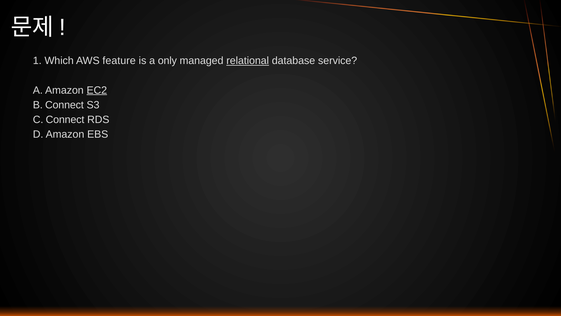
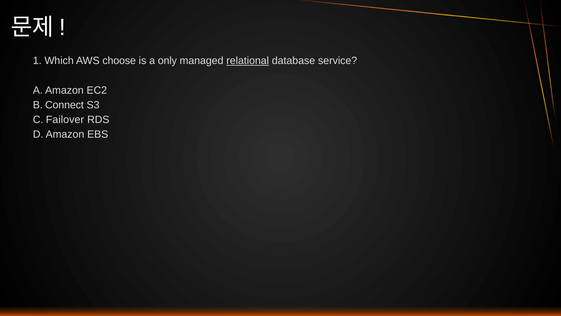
feature: feature -> choose (119, 61)
EC2 underline: present -> none (97, 90)
C Connect: Connect -> Failover (65, 120)
